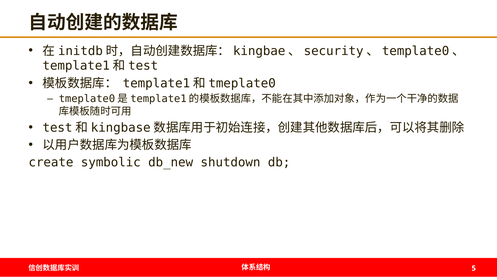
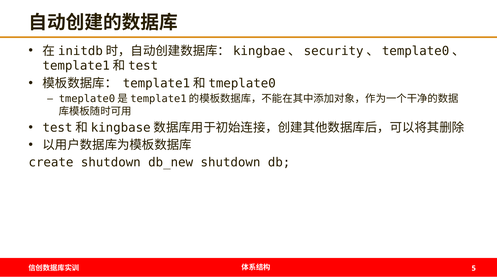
create symbolic: symbolic -> shutdown (111, 162)
